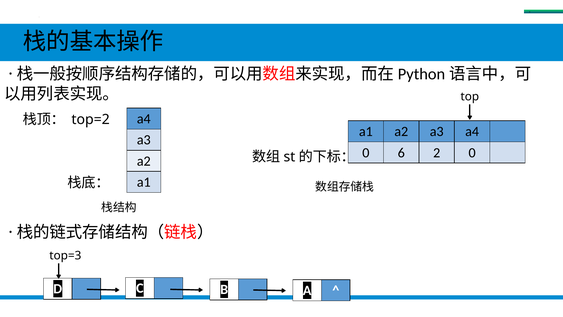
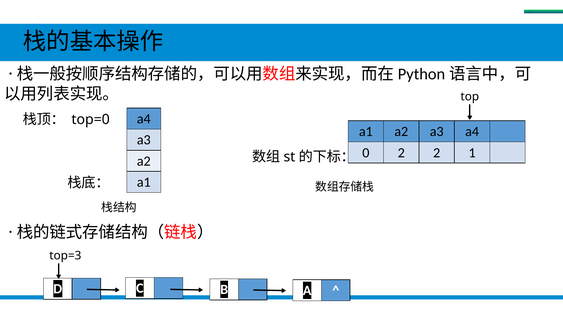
top=2: top=2 -> top=0 (91, 119)
0 6: 6 -> 2 (401, 153)
2 0: 0 -> 1 (472, 153)
